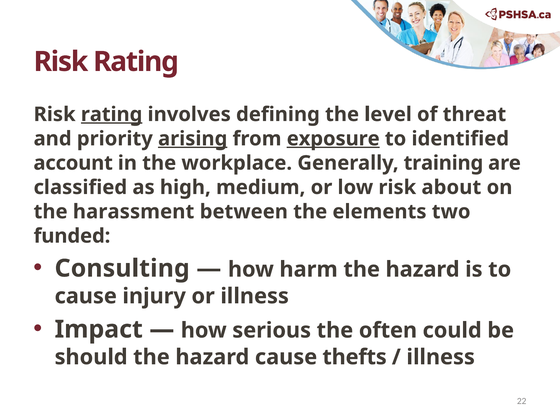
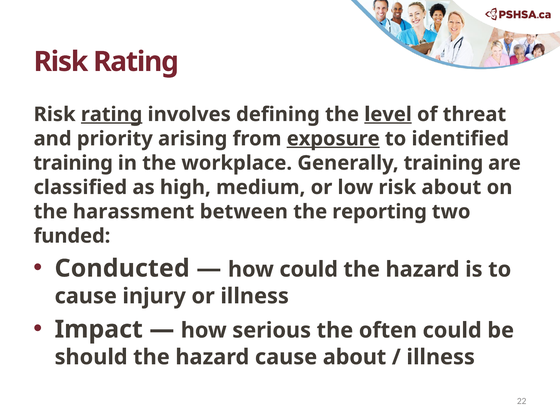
level underline: none -> present (388, 114)
arising underline: present -> none (193, 139)
account: account -> training (73, 163)
elements: elements -> reporting (380, 212)
Consulting: Consulting -> Conducted (122, 268)
how harm: harm -> could (309, 269)
cause thefts: thefts -> about (355, 357)
